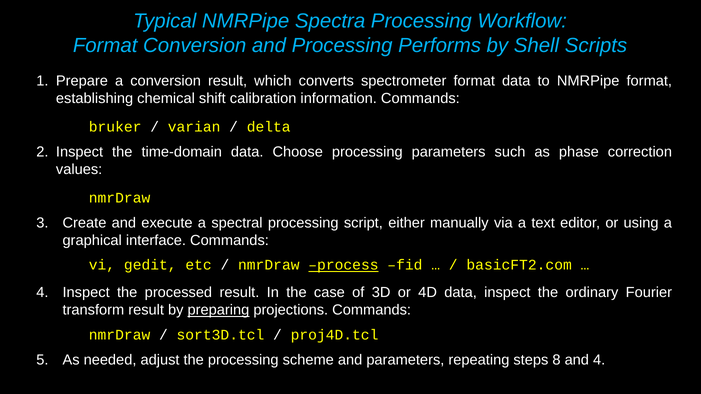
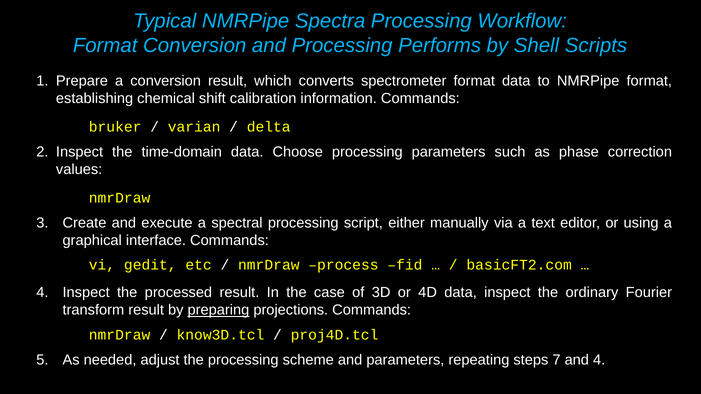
process underline: present -> none (343, 265)
sort3D.tcl: sort3D.tcl -> know3D.tcl (220, 335)
8: 8 -> 7 (556, 360)
